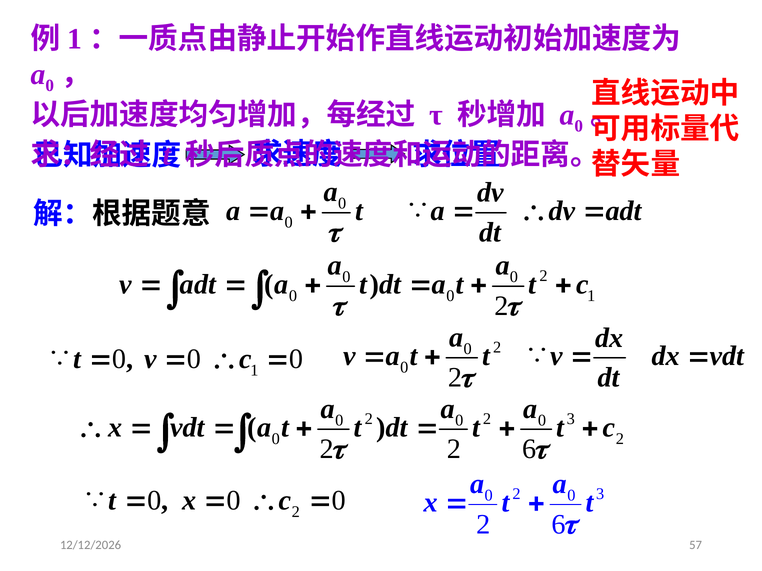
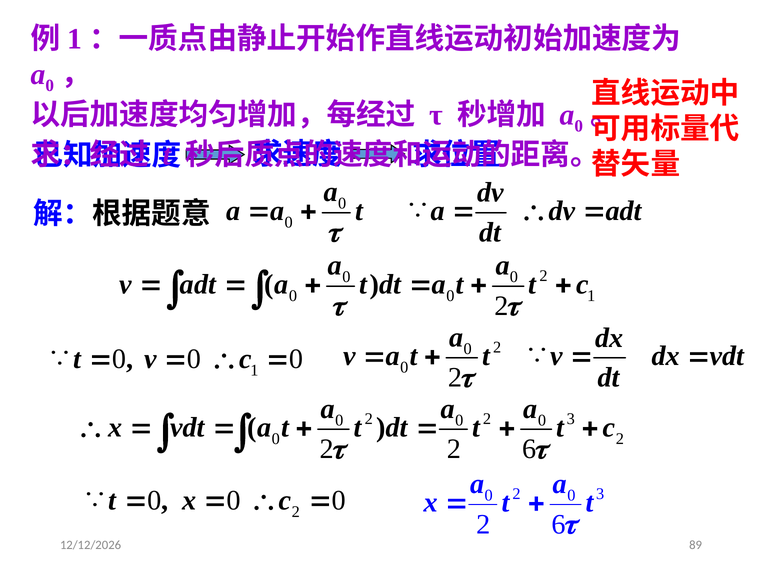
57: 57 -> 89 (696, 546)
